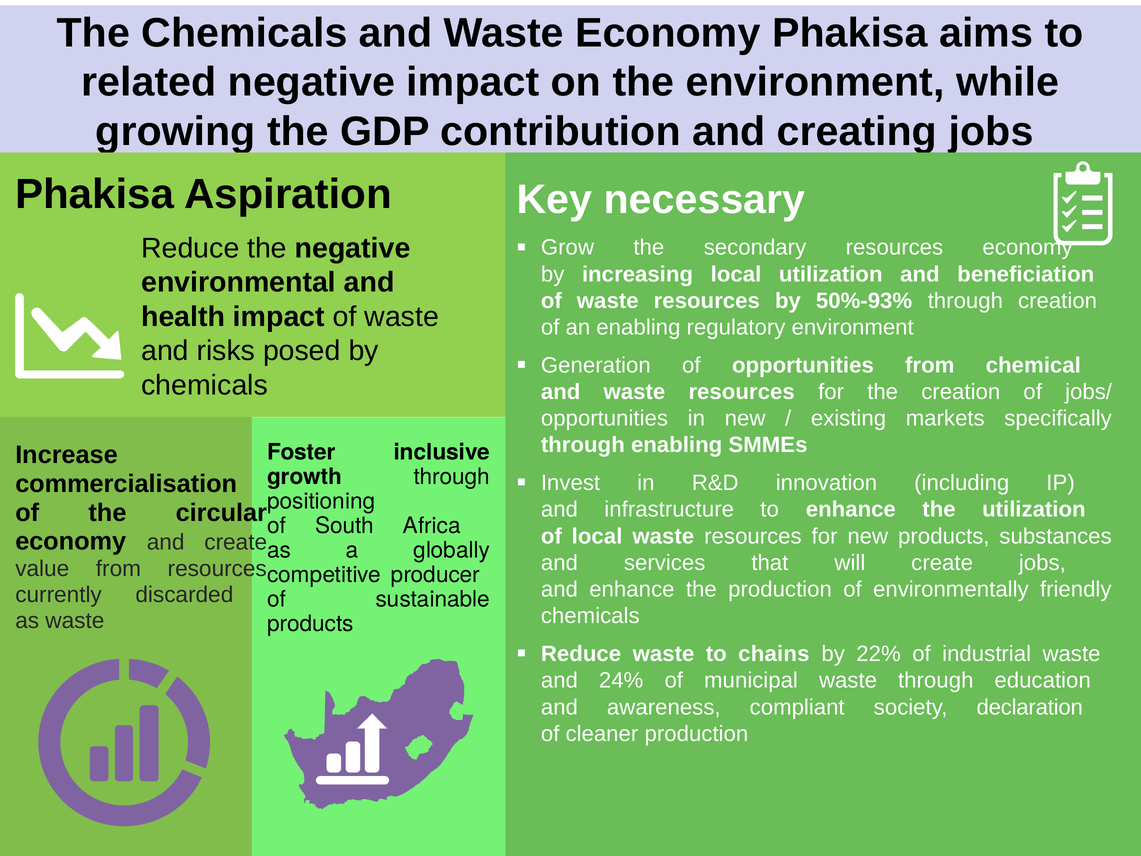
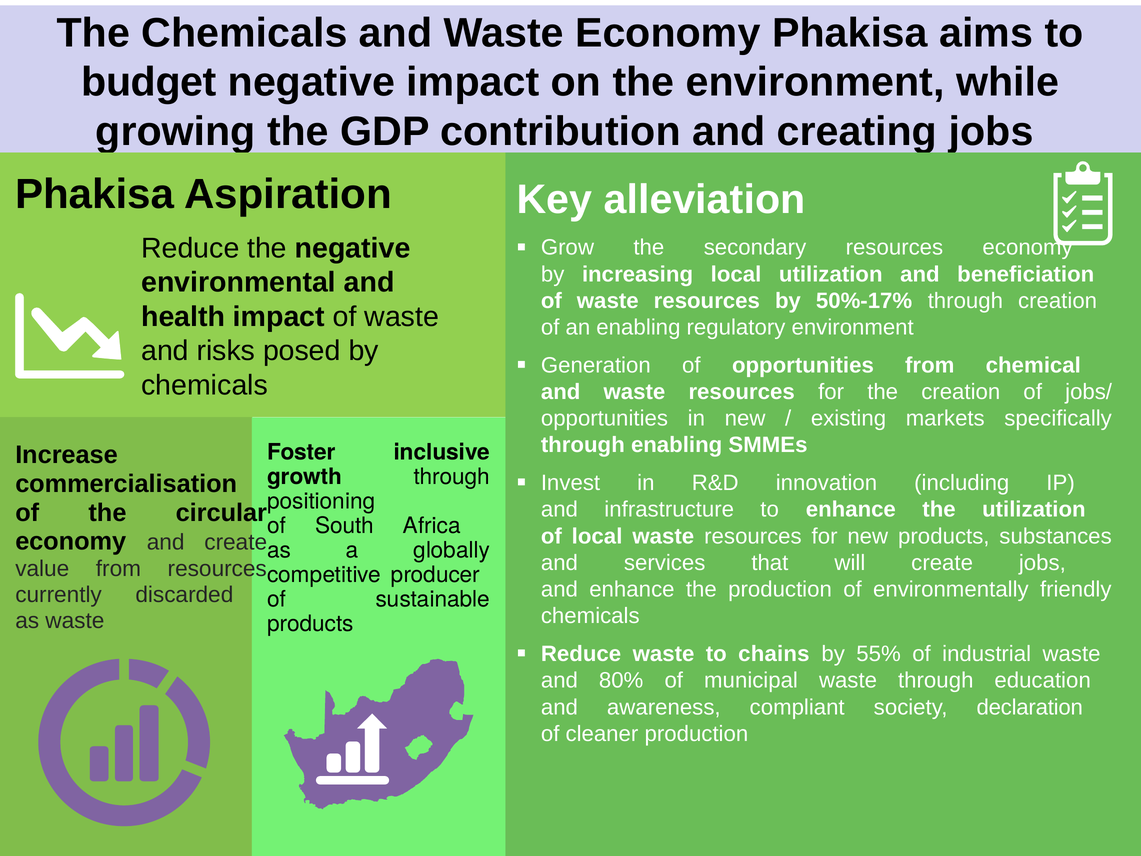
related: related -> budget (149, 82)
necessary: necessary -> alleviation (705, 200)
50%-93%: 50%-93% -> 50%-17% (864, 301)
22%: 22% -> 55% (879, 654)
24%: 24% -> 80% (621, 680)
